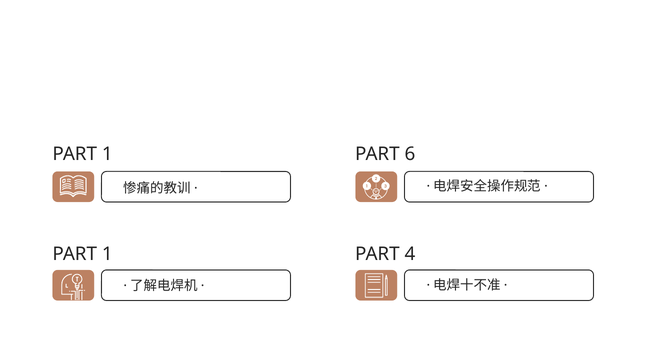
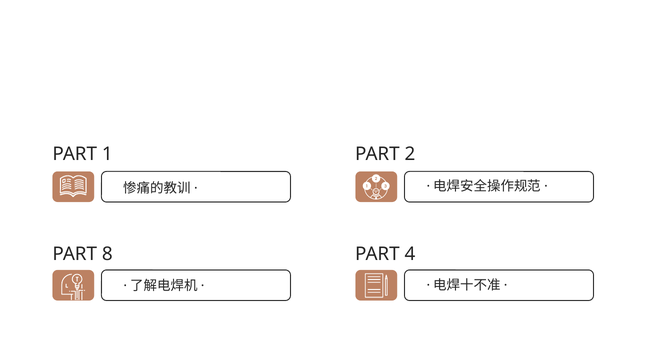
6: 6 -> 2 (410, 154)
1: 1 -> 8 (107, 254)
